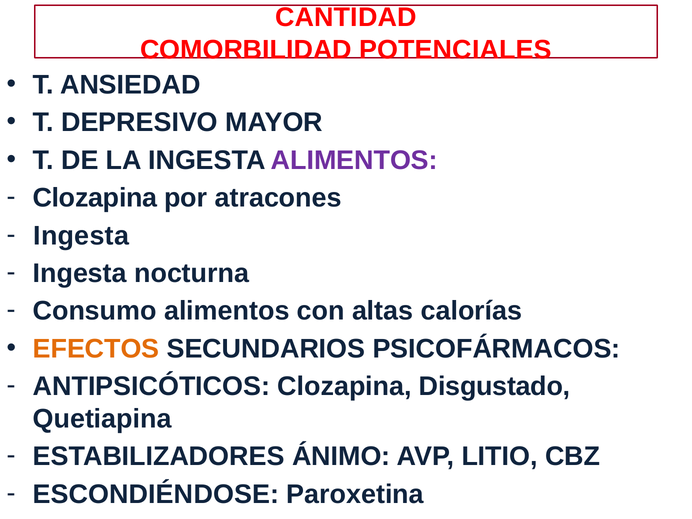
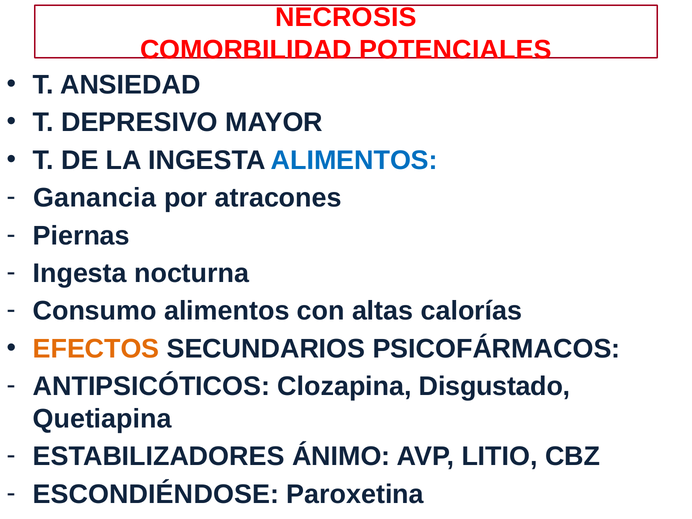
CANTIDAD: CANTIDAD -> NECROSIS (346, 17)
ALIMENTOS colour: purple -> blue (354, 160)
Clozapina: Clozapina -> Ganancia (95, 198)
Ingesta: Ingesta -> Piernas (81, 236)
